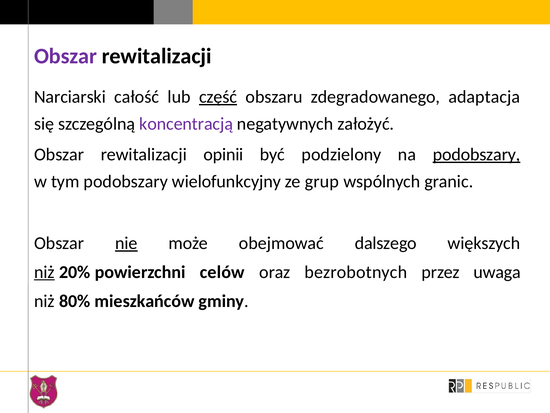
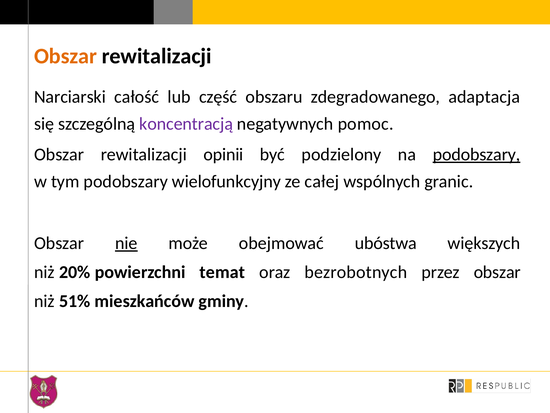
Obszar colour: purple -> orange (66, 56)
część underline: present -> none (218, 97)
założyć: założyć -> pomoc (366, 124)
grup: grup -> całej (322, 181)
dalszego: dalszego -> ubóstwa (386, 243)
niż underline: present -> none (44, 272)
celów: celów -> temat (222, 272)
przez uwaga: uwaga -> obszar (497, 272)
80%: 80% -> 51% (75, 301)
